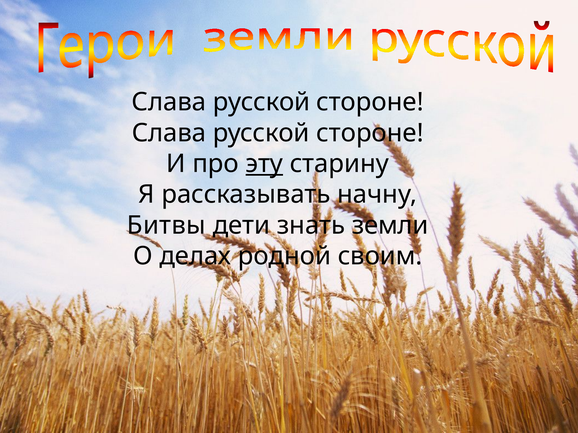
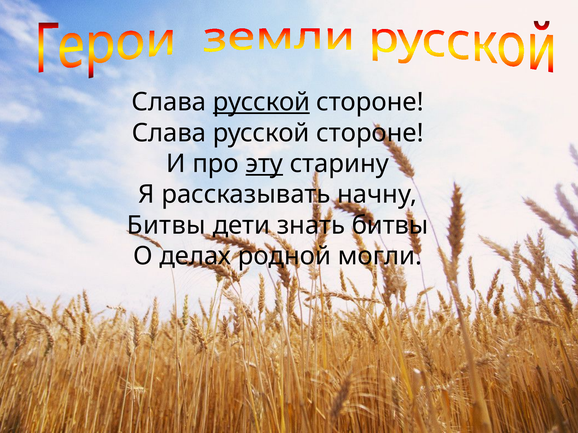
русской underline: none -> present (261, 102)
знать земли: земли -> битвы (390, 226)
своим: своим -> могли (380, 256)
